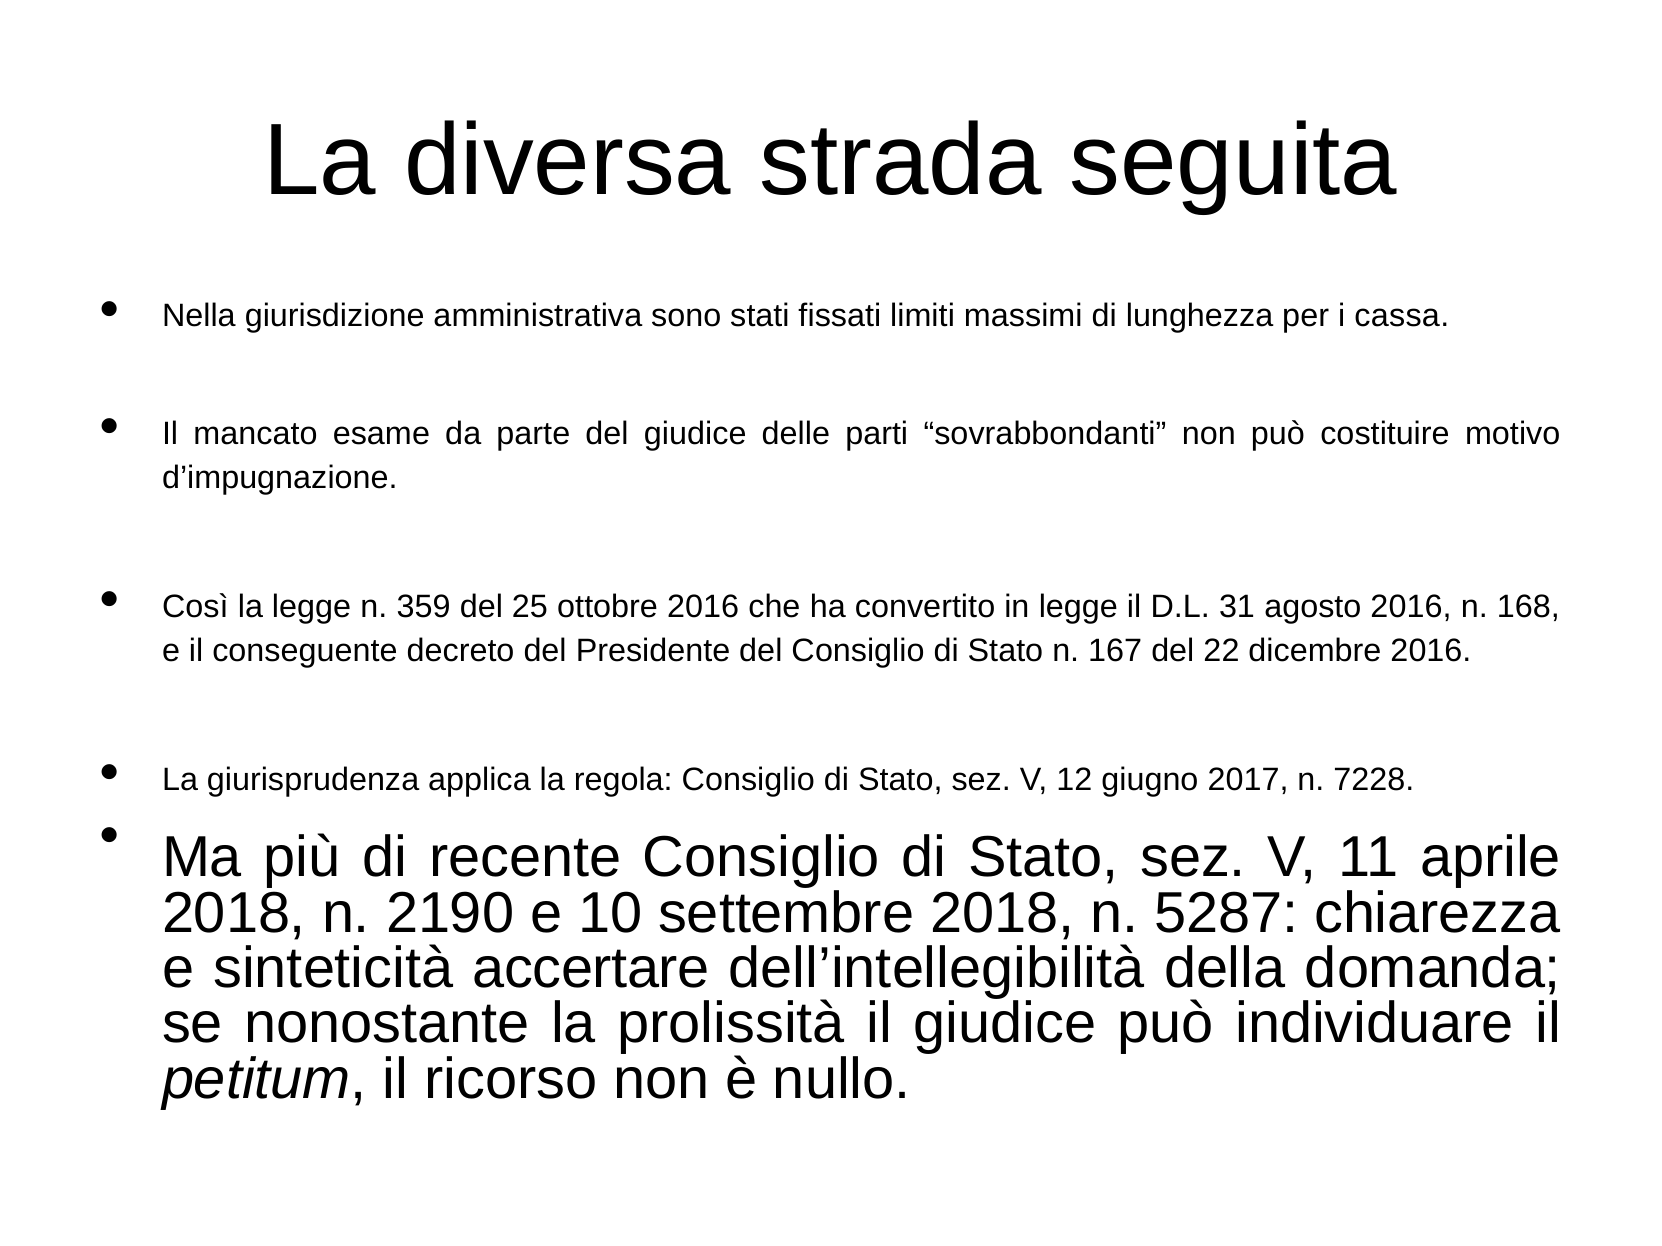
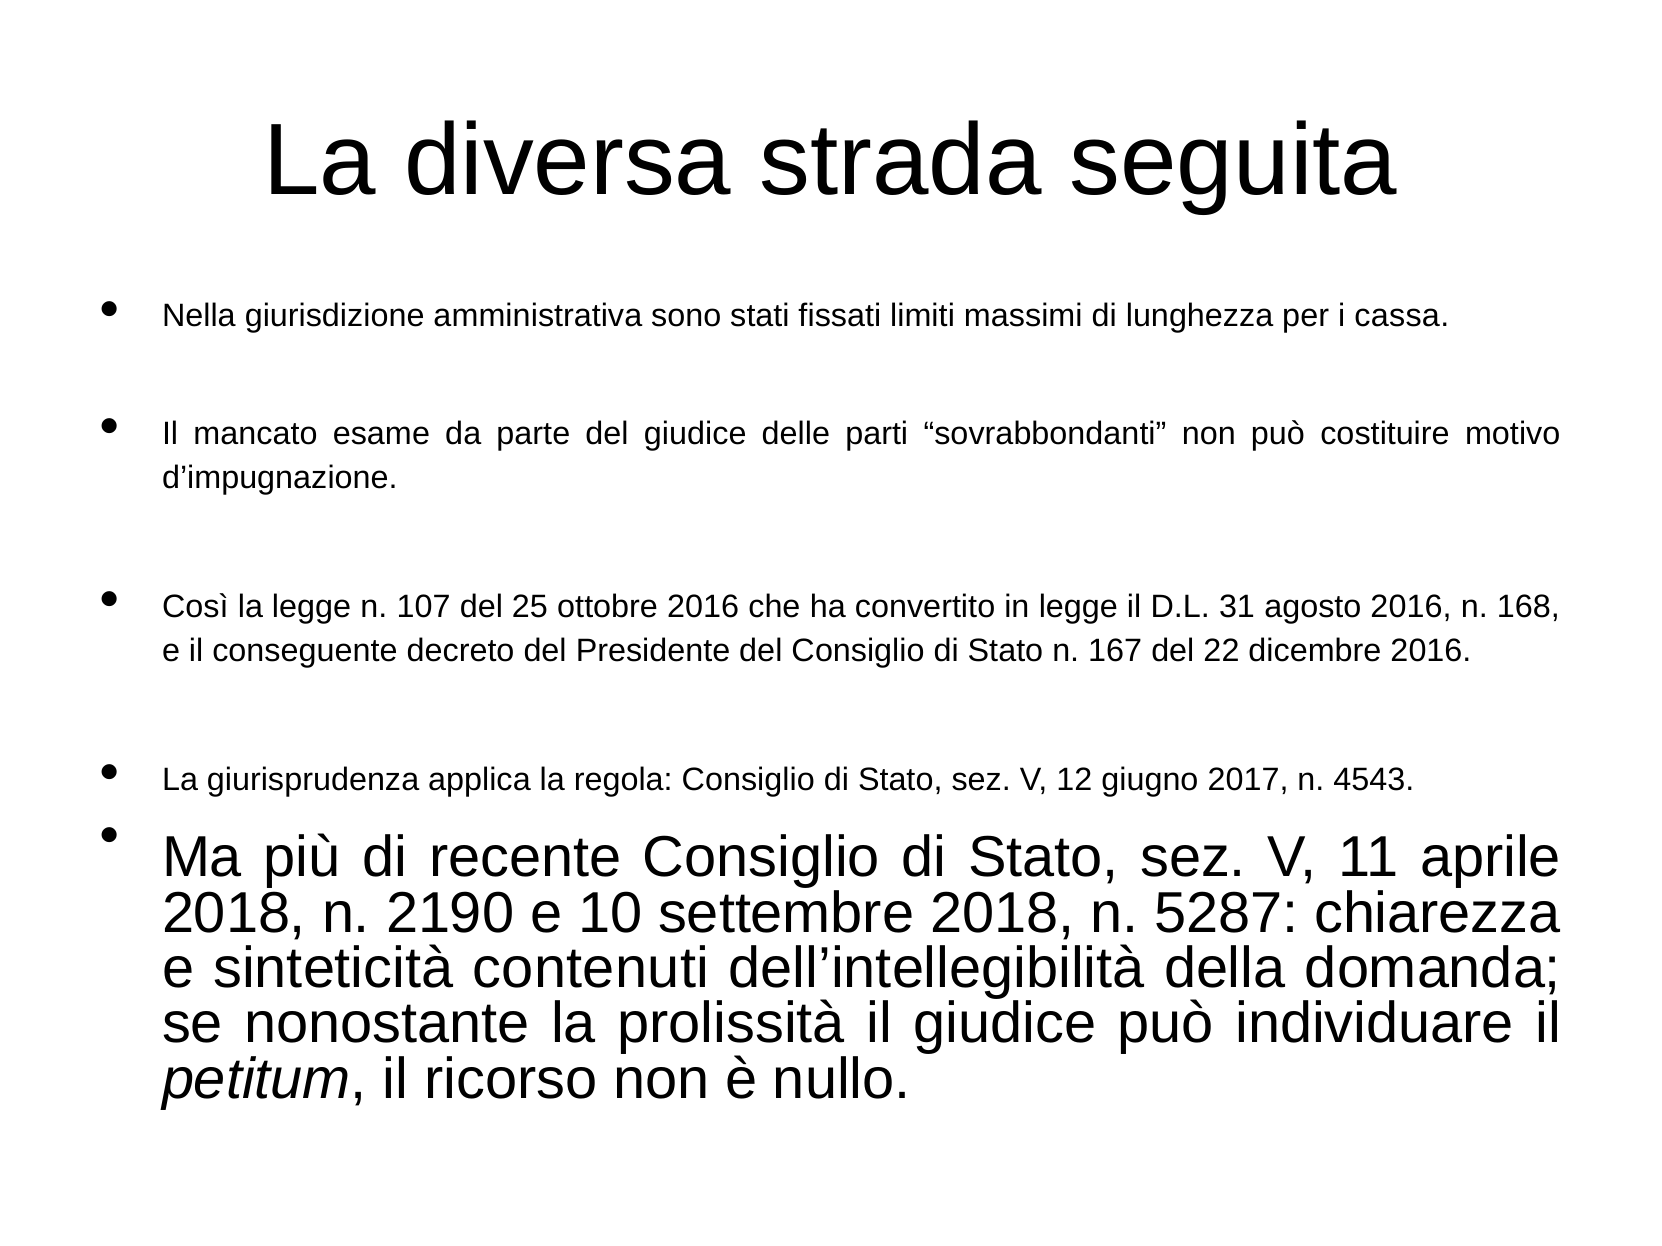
359: 359 -> 107 (423, 607)
7228: 7228 -> 4543 (1374, 780)
accertare: accertare -> contenuti (591, 969)
